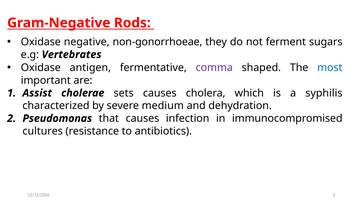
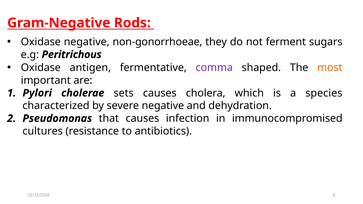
Vertebrates: Vertebrates -> Peritrichous (72, 55)
most colour: blue -> orange (330, 68)
Assist: Assist -> Pylori (37, 93)
syphilis: syphilis -> species (324, 93)
severe medium: medium -> negative (163, 106)
